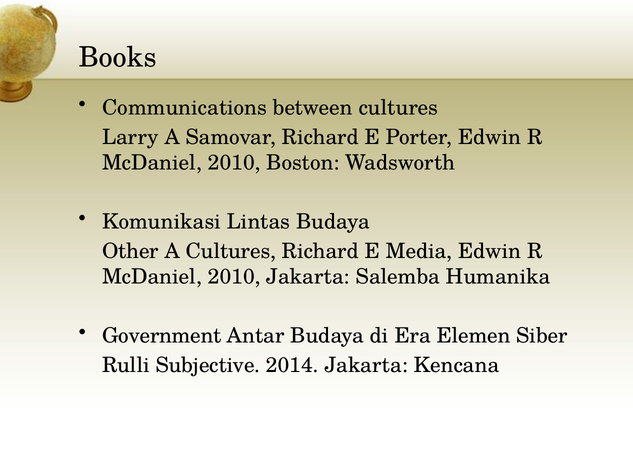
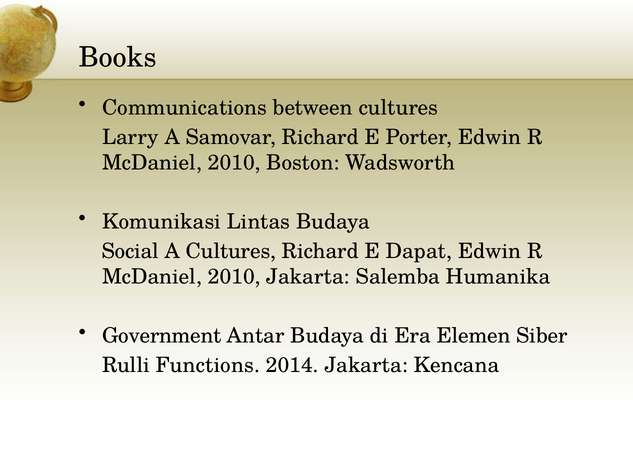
Other: Other -> Social (130, 251)
Media: Media -> Dapat (419, 251)
Subjective: Subjective -> Functions (208, 365)
